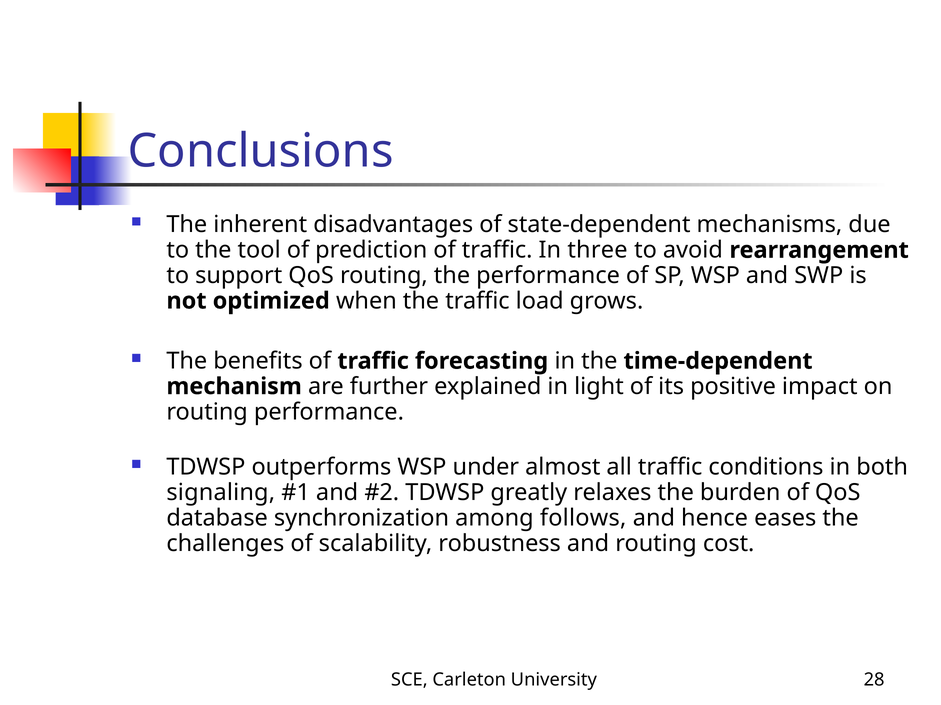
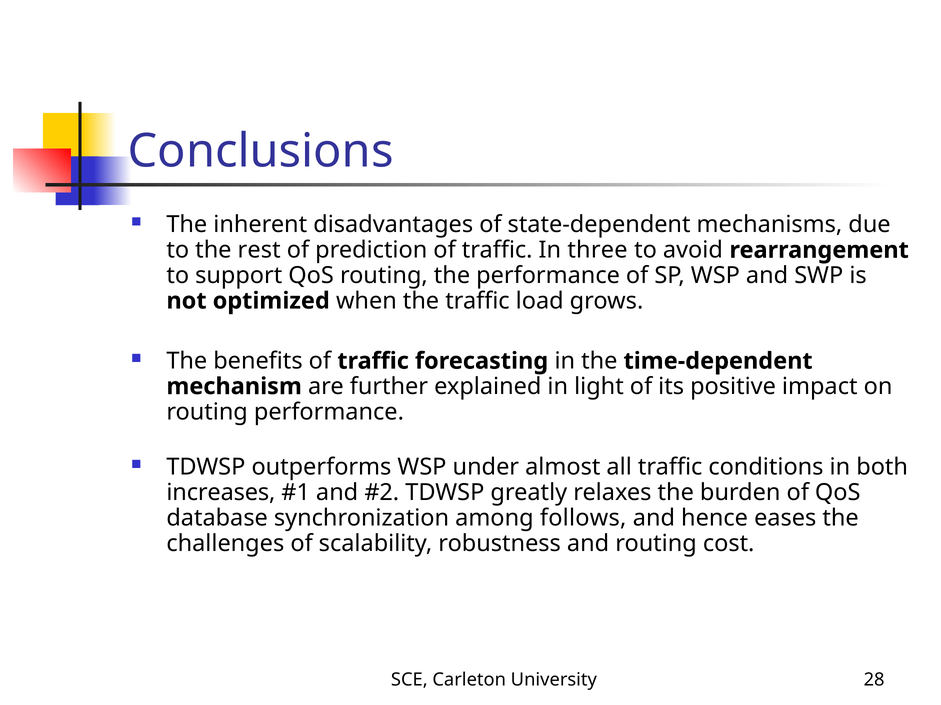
tool: tool -> rest (259, 250)
signaling: signaling -> increases (221, 493)
